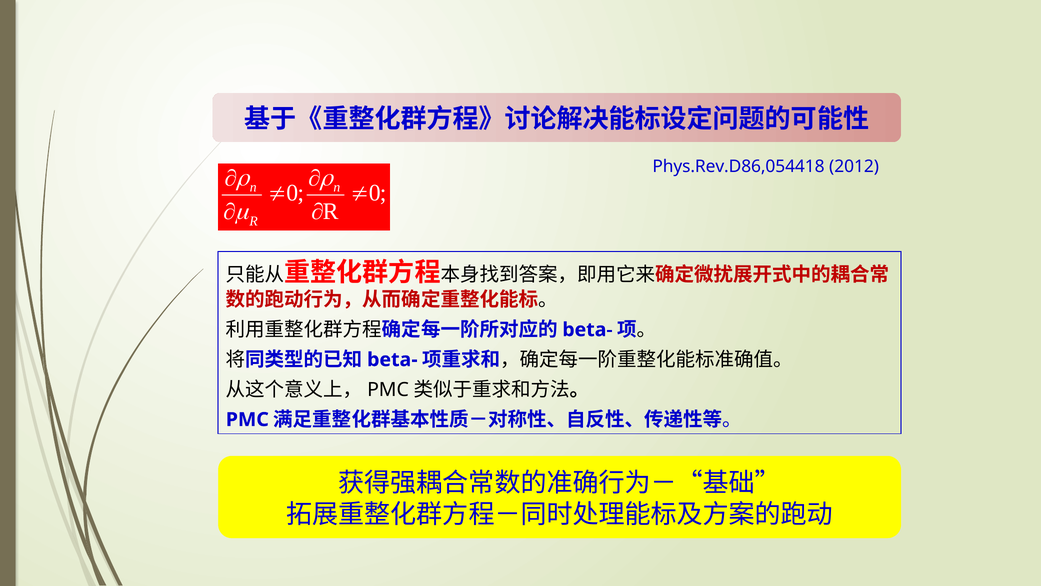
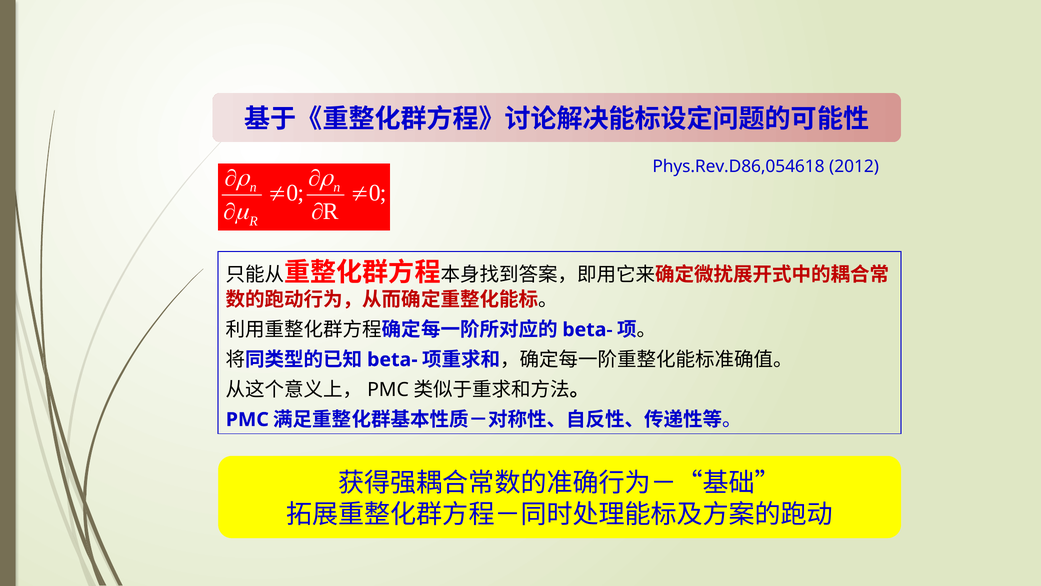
Phys.Rev.D86,054418: Phys.Rev.D86,054418 -> Phys.Rev.D86,054618 (738, 167)
